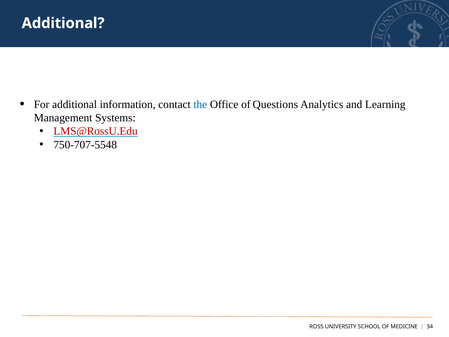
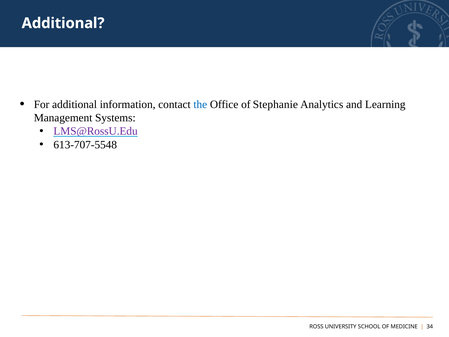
Questions: Questions -> Stephanie (275, 104)
LMS@RossU.Edu colour: red -> purple (96, 131)
750-707-5548: 750-707-5548 -> 613-707-5548 (85, 145)
